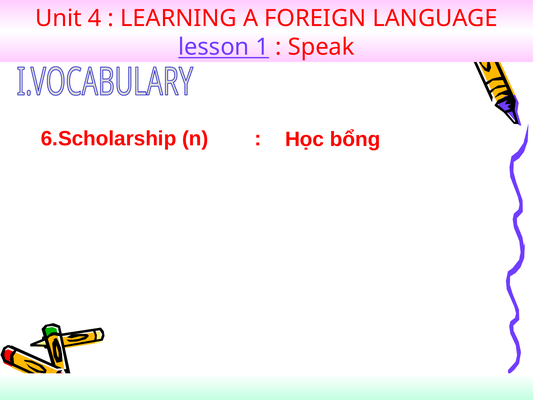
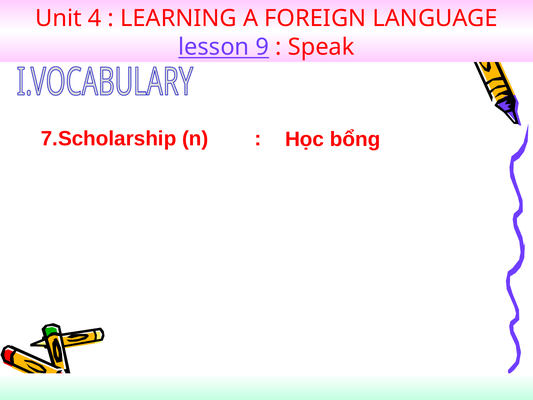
1: 1 -> 9 (262, 47)
6.Scholarship: 6.Scholarship -> 7.Scholarship (109, 139)
